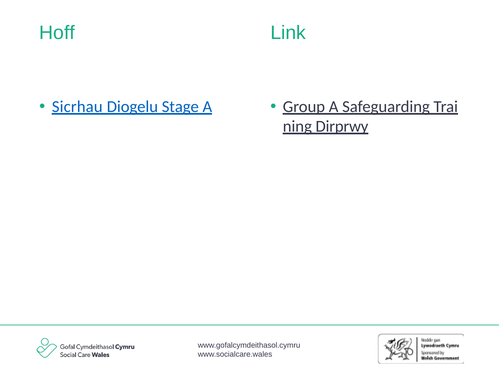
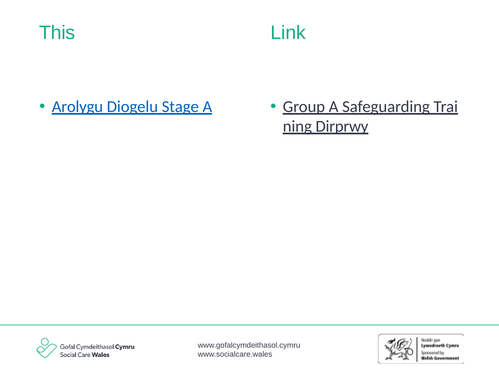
Hoff: Hoff -> This (57, 33)
Sicrhau: Sicrhau -> Arolygu (77, 107)
